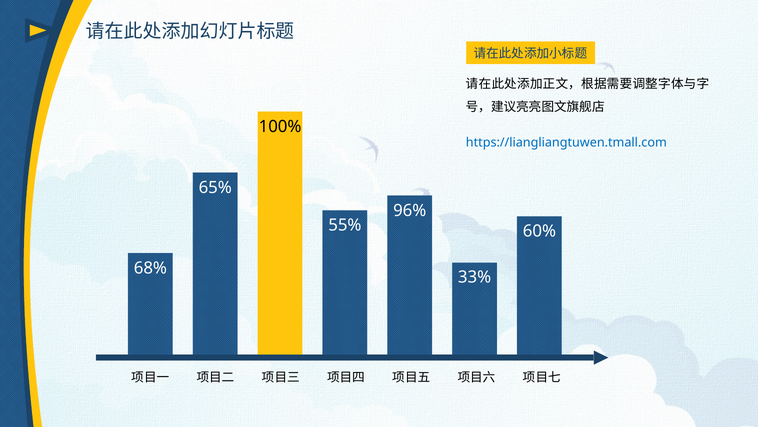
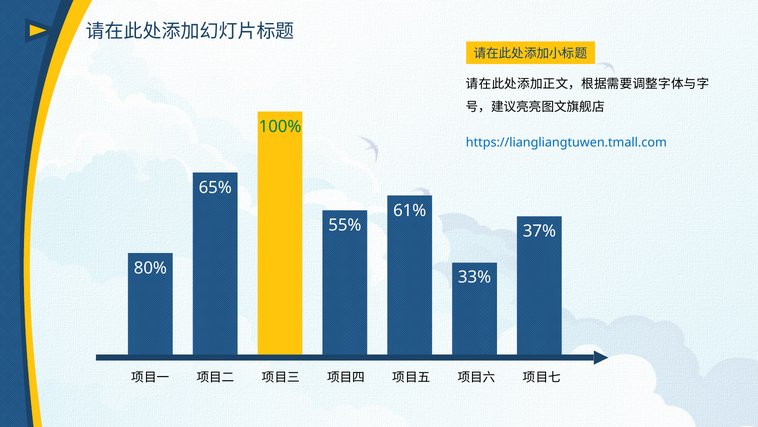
100% colour: black -> green (280, 126)
96%: 96% -> 61% (410, 210)
60%: 60% -> 37% (539, 231)
68%: 68% -> 80% (150, 268)
